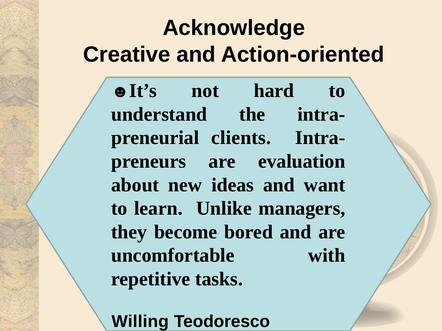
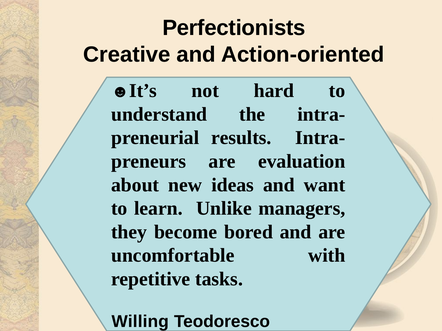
Acknowledge: Acknowledge -> Perfectionists (234, 28)
clients: clients -> results (241, 138)
